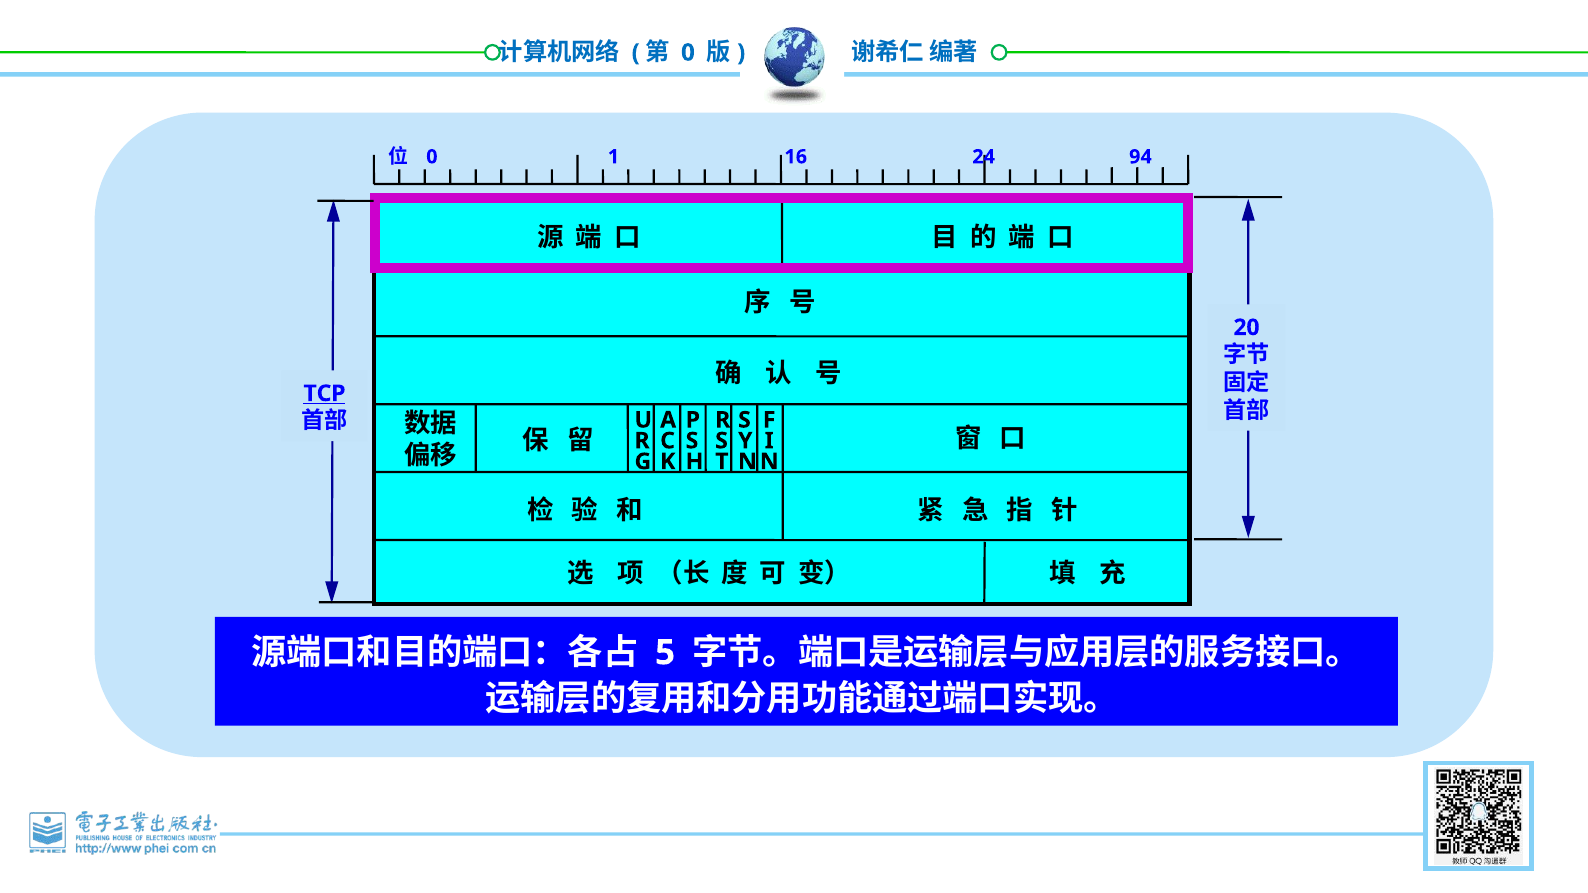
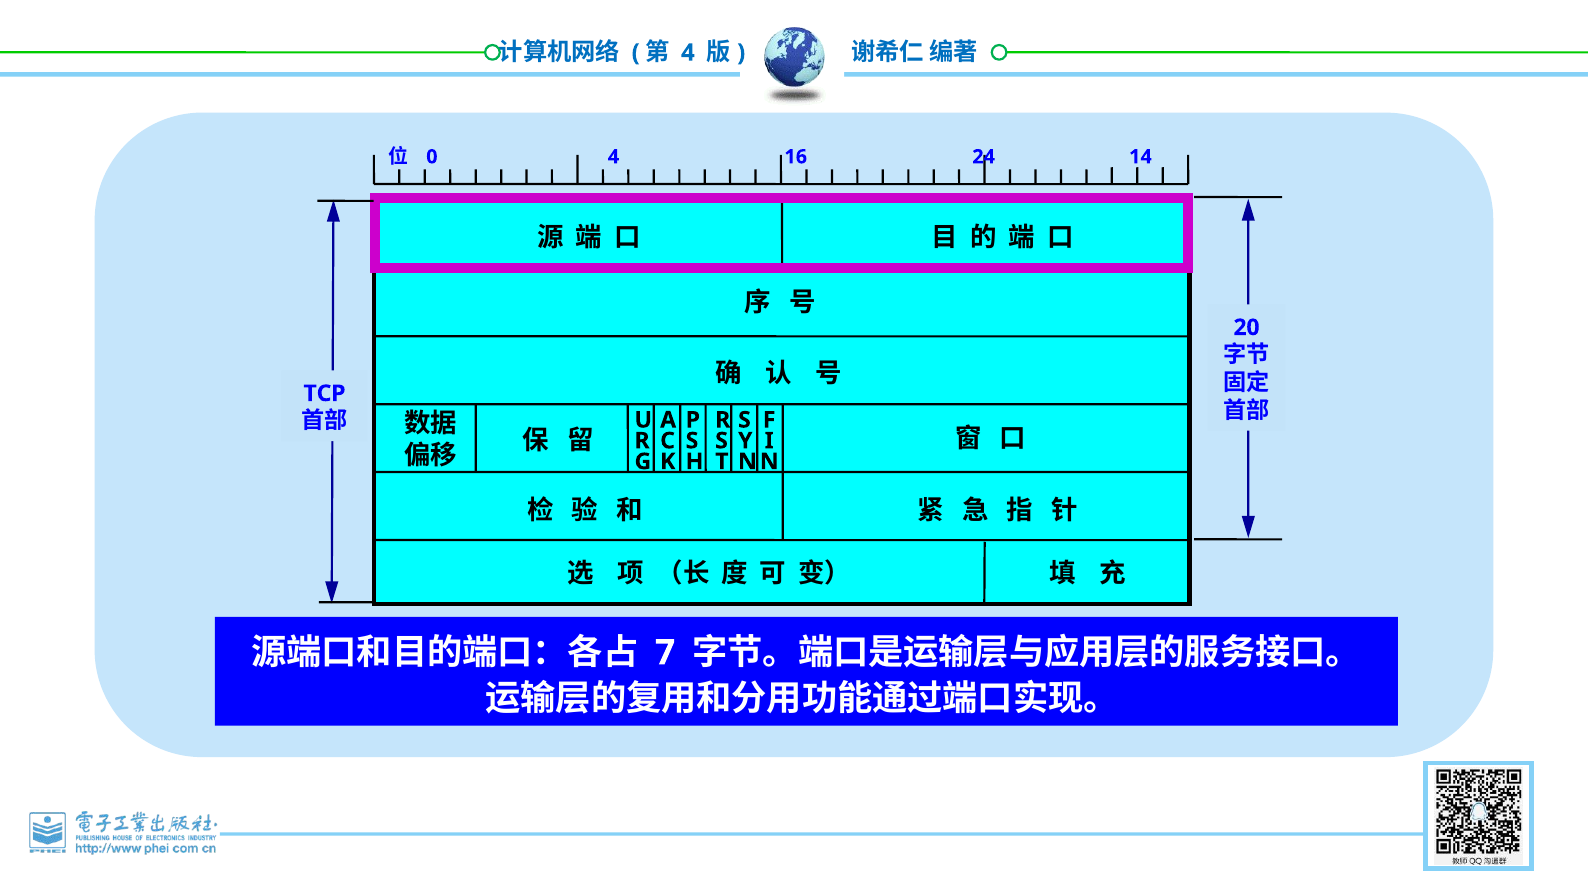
0: 0 -> 4 (688, 53)
0 1: 1 -> 4 (613, 157)
94: 94 -> 14 (1140, 157)
TCP underline: present -> none (325, 394)
5: 5 -> 7 (665, 653)
